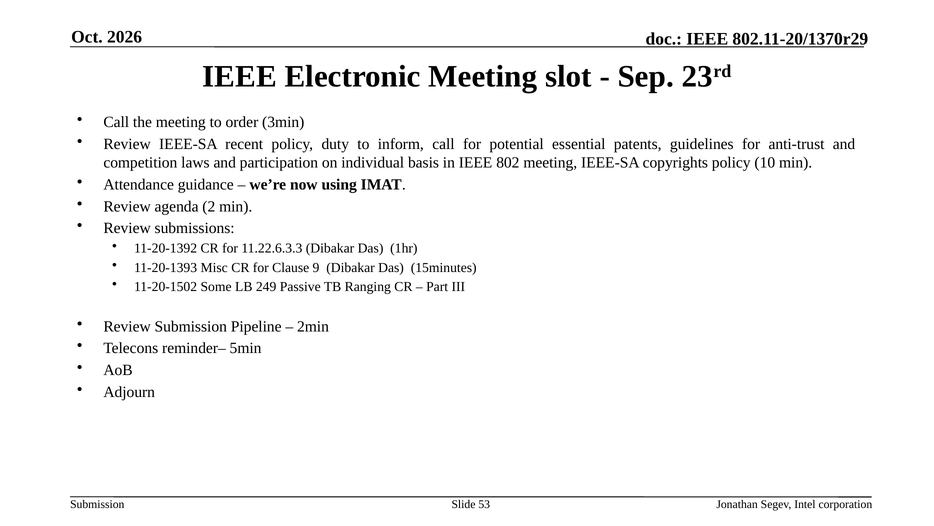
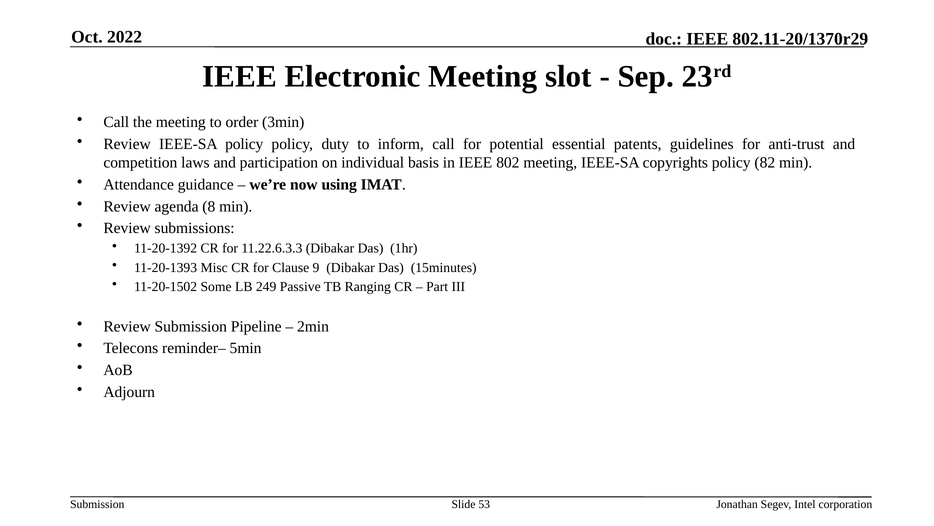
2026: 2026 -> 2022 (125, 37)
IEEE-SA recent: recent -> policy (244, 144)
10: 10 -> 82 (765, 163)
2: 2 -> 8 (209, 206)
